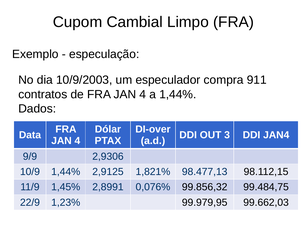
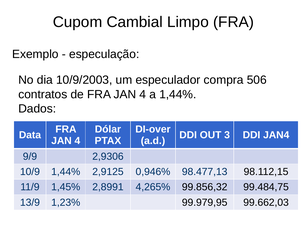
911: 911 -> 506 (257, 80)
1,821%: 1,821% -> 0,946% (153, 172)
0,076%: 0,076% -> 4,265% (153, 187)
22/9: 22/9 -> 13/9 (30, 203)
